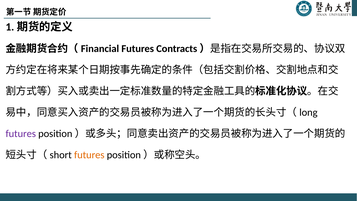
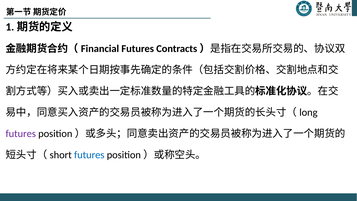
futures colour: orange -> blue (89, 155)
